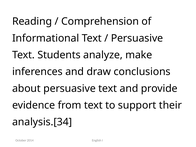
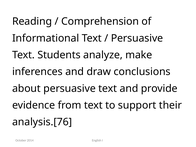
analysis.[34: analysis.[34 -> analysis.[76 (42, 122)
